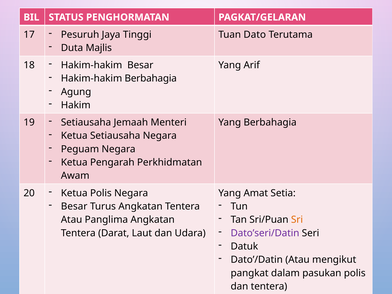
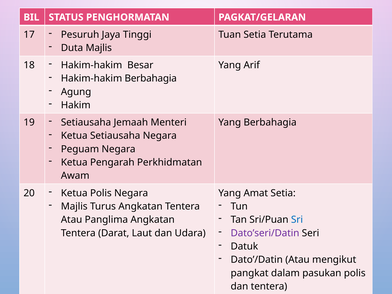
Tuan Dato: Dato -> Setia (255, 35)
Besar: Besar -> Majlis (74, 206)
Sri colour: orange -> blue (297, 220)
